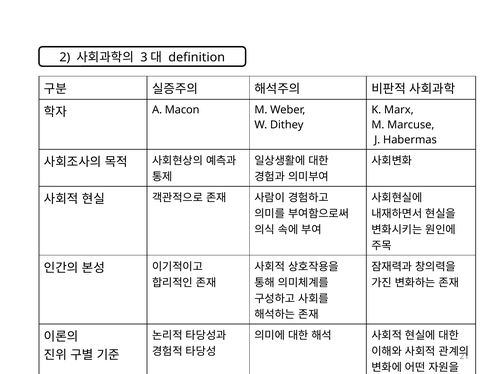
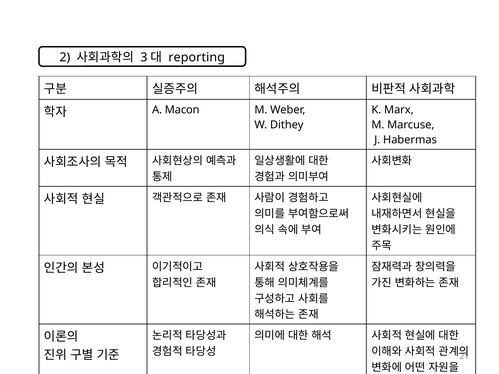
definition: definition -> reporting (197, 57)
